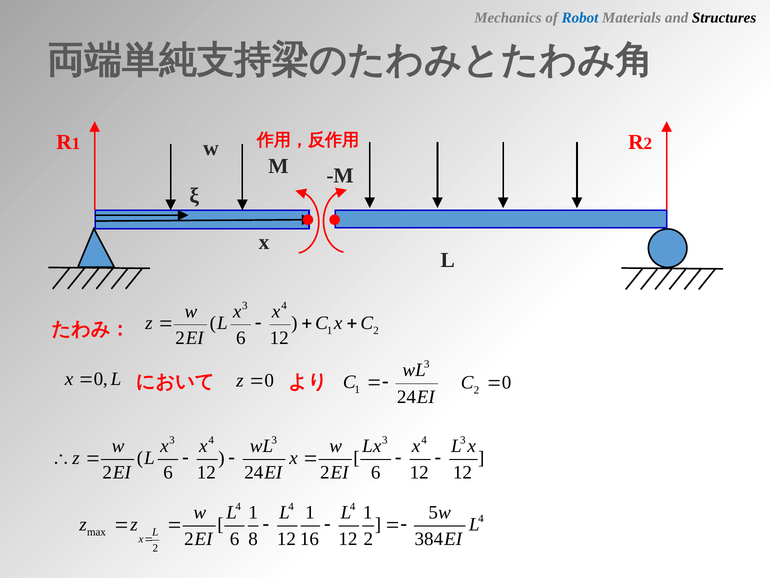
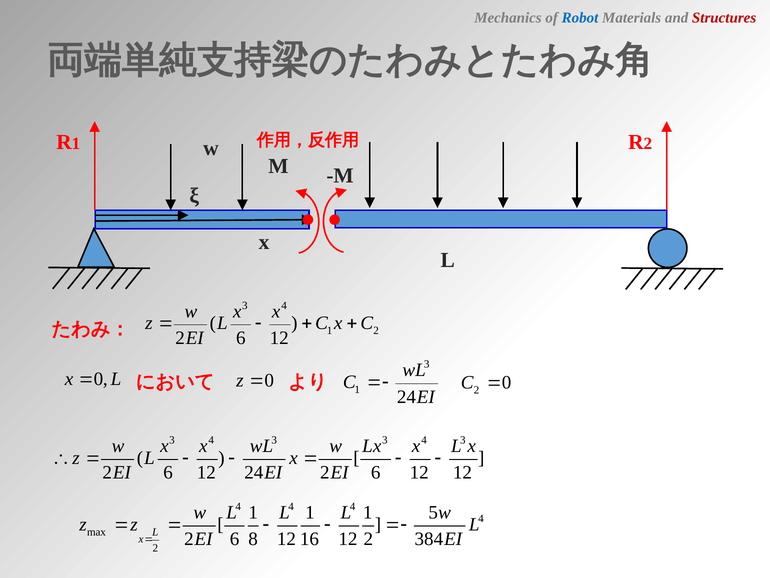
Structures colour: black -> red (724, 18)
